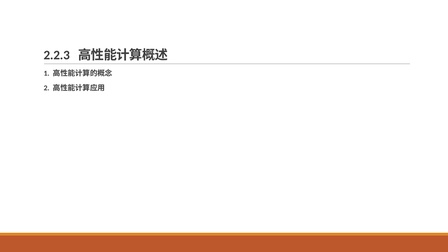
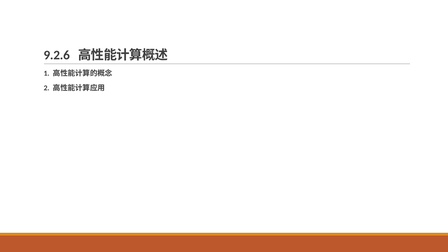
2.2.3: 2.2.3 -> 9.2.6 (57, 55)
